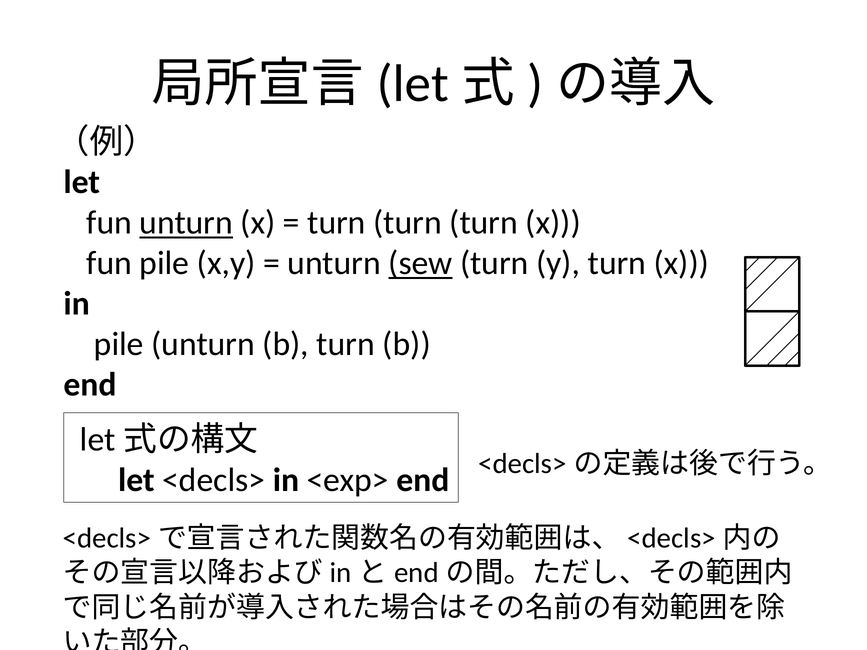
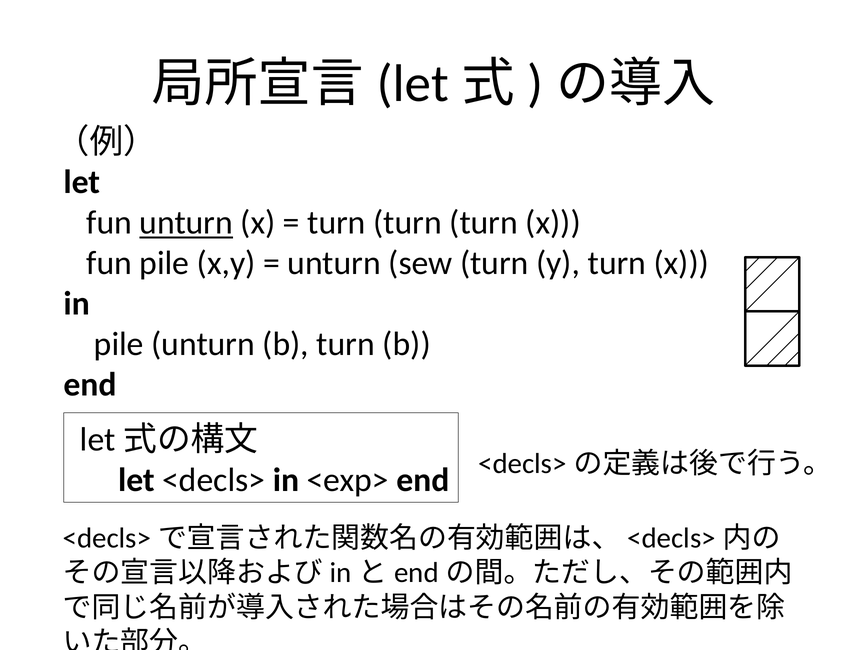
sew underline: present -> none (420, 263)
